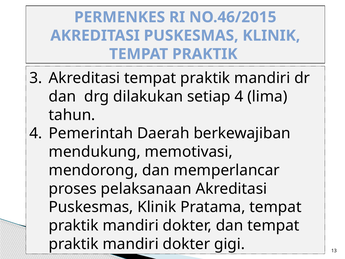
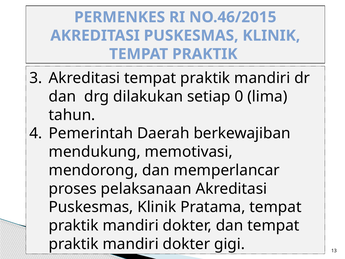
setiap 4: 4 -> 0 (239, 96)
